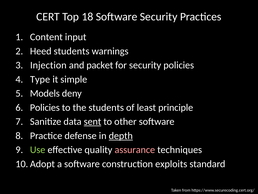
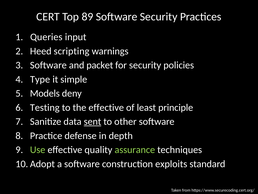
18: 18 -> 89 (87, 17)
Content: Content -> Queries (46, 37)
Heed students: students -> scripting (72, 51)
Injection: Injection -> Software (48, 65)
Policies: Policies -> Testing (45, 107)
the students: students -> effective (106, 107)
depth underline: present -> none (121, 135)
assurance colour: pink -> light green (135, 149)
